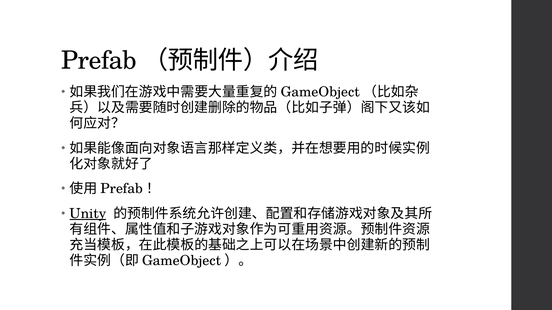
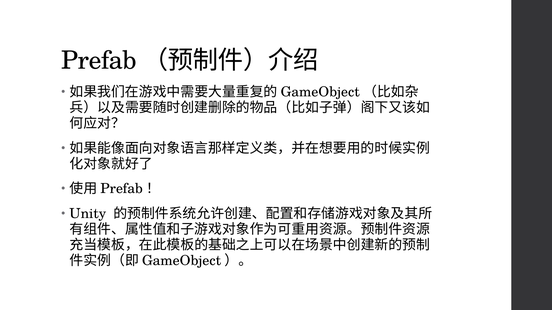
Unity underline: present -> none (88, 214)
